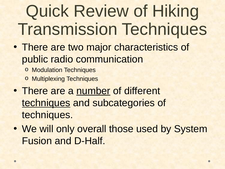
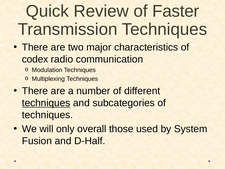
Hiking: Hiking -> Faster (176, 11)
public: public -> codex (35, 59)
number underline: present -> none (93, 91)
